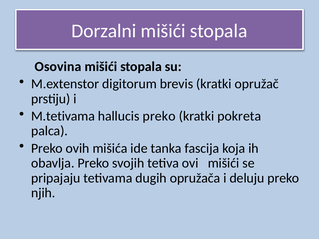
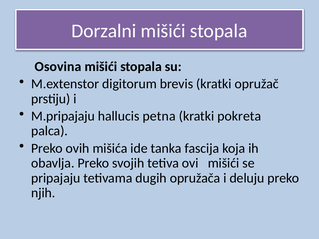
M.tetivama: M.tetivama -> M.pripajaju (63, 116)
hallucis preko: preko -> petna (159, 116)
